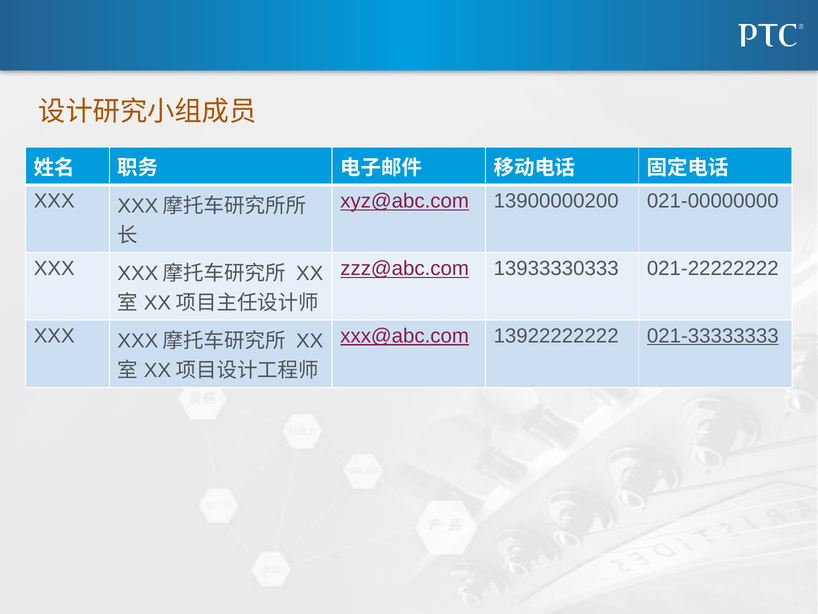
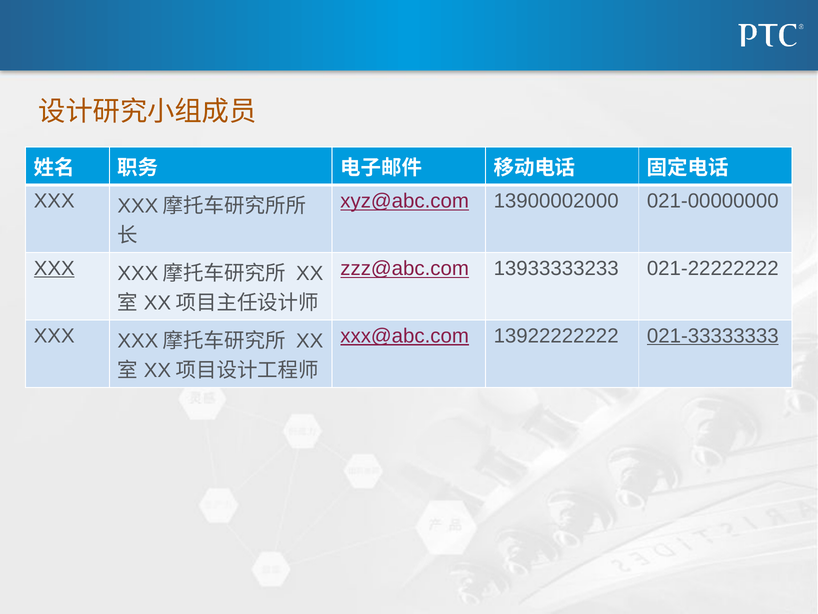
13900000200: 13900000200 -> 13900002000 (556, 201)
XXX underline: none -> present (54, 268)
13933330333: 13933330333 -> 13933333233 (556, 268)
